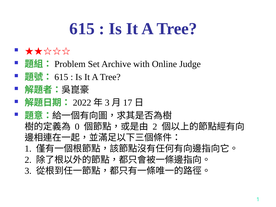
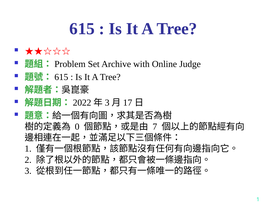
2: 2 -> 7 (155, 127)
